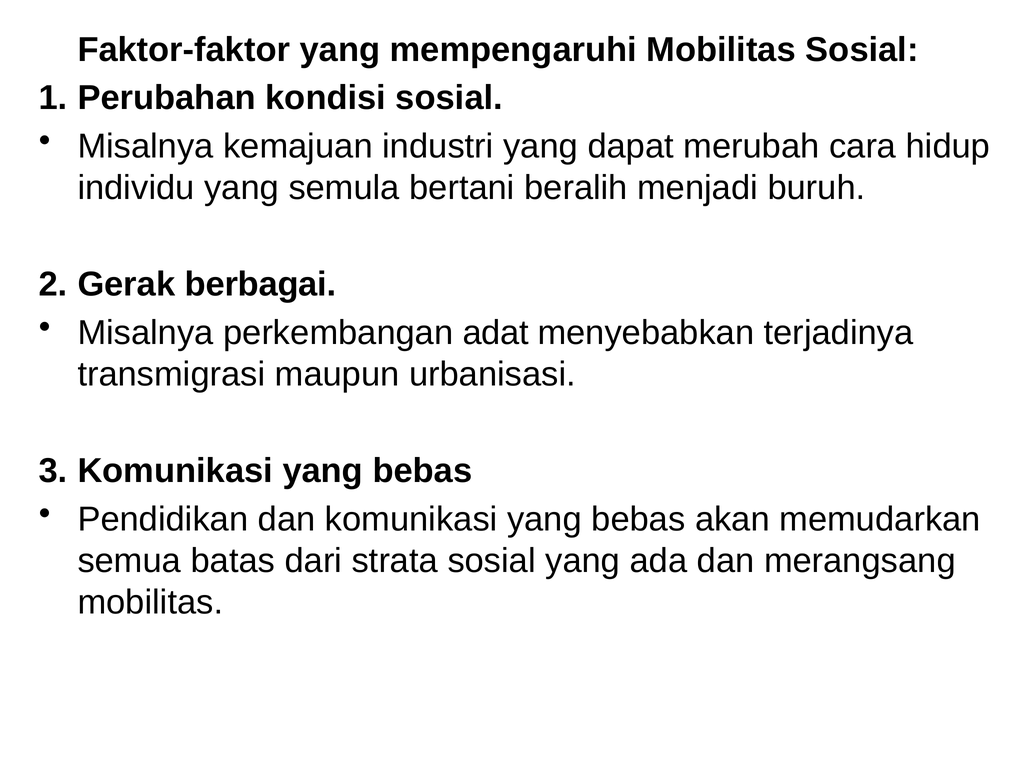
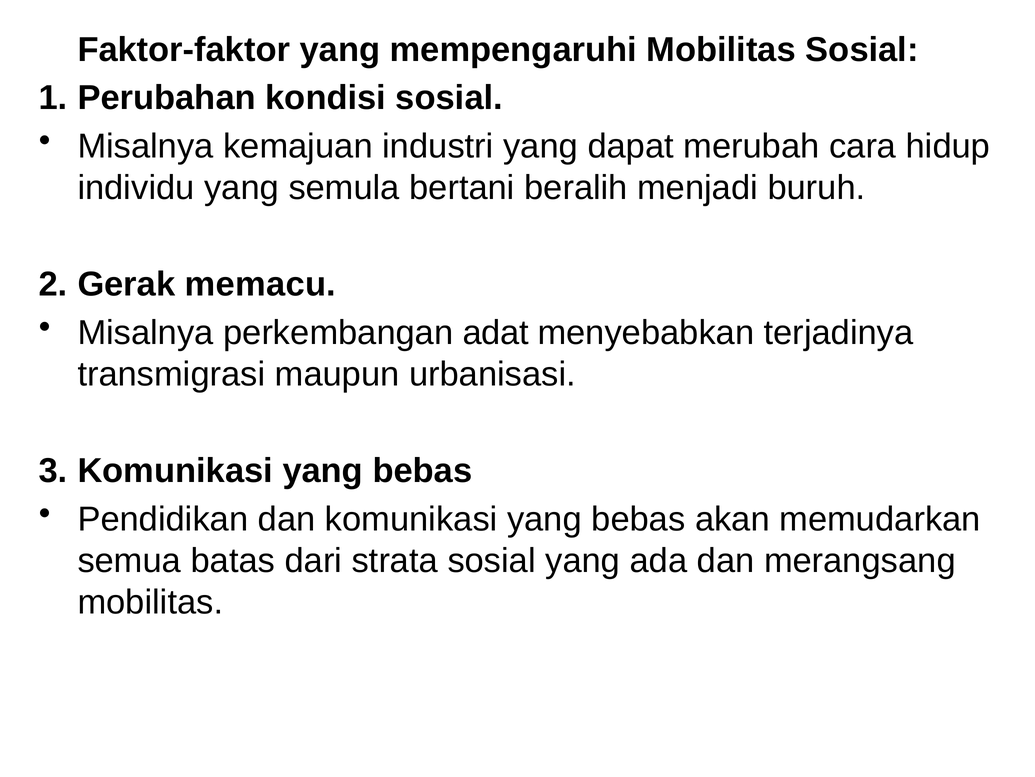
berbagai: berbagai -> memacu (260, 284)
